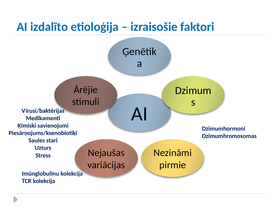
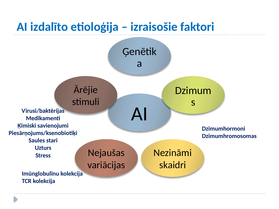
pirmie: pirmie -> skaidri (173, 165)
